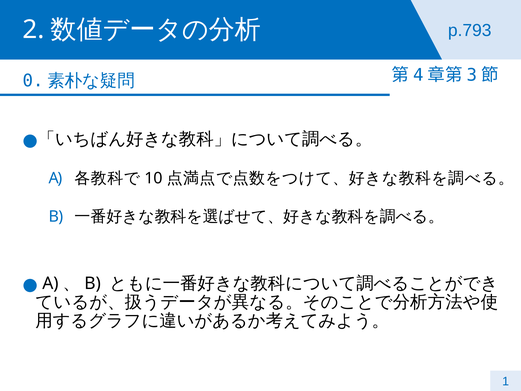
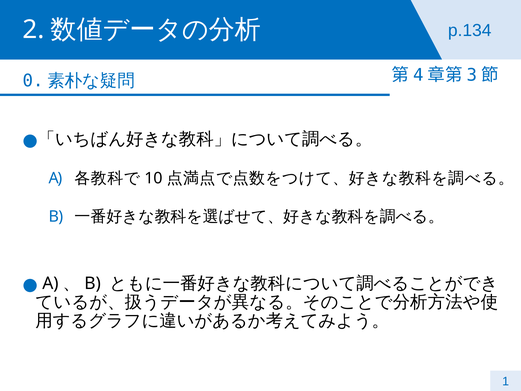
p.793: p.793 -> p.134 (470, 30)
